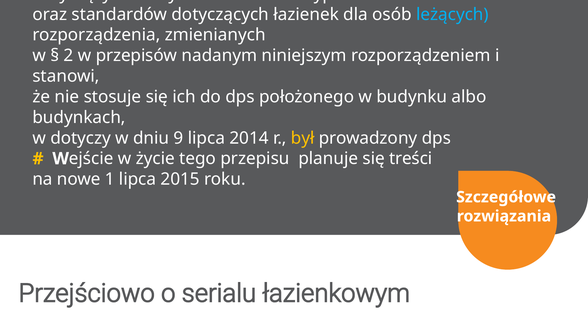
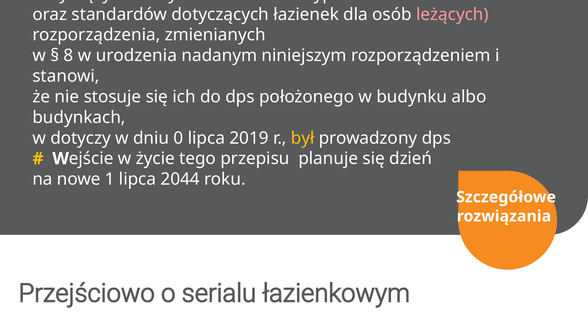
leżących colour: light blue -> pink (452, 14)
2: 2 -> 8 (68, 56)
w przepisów: przepisów -> urodzenia (136, 56)
9: 9 -> 0 (178, 138)
2014: 2014 -> 2019 (249, 138)
treści: treści -> dzień (411, 159)
2015: 2015 -> 2044 (180, 179)
